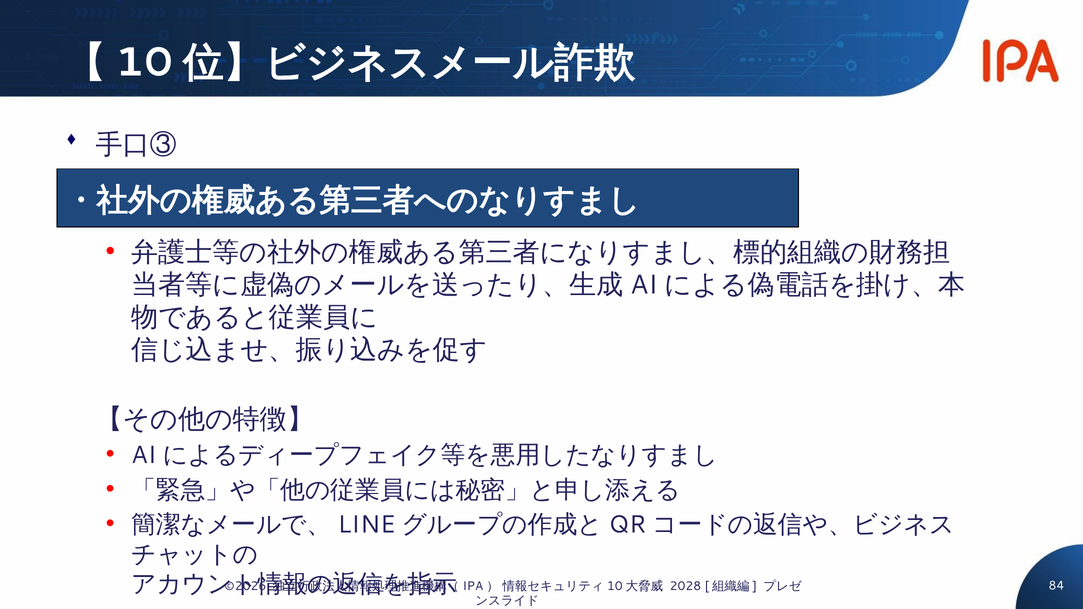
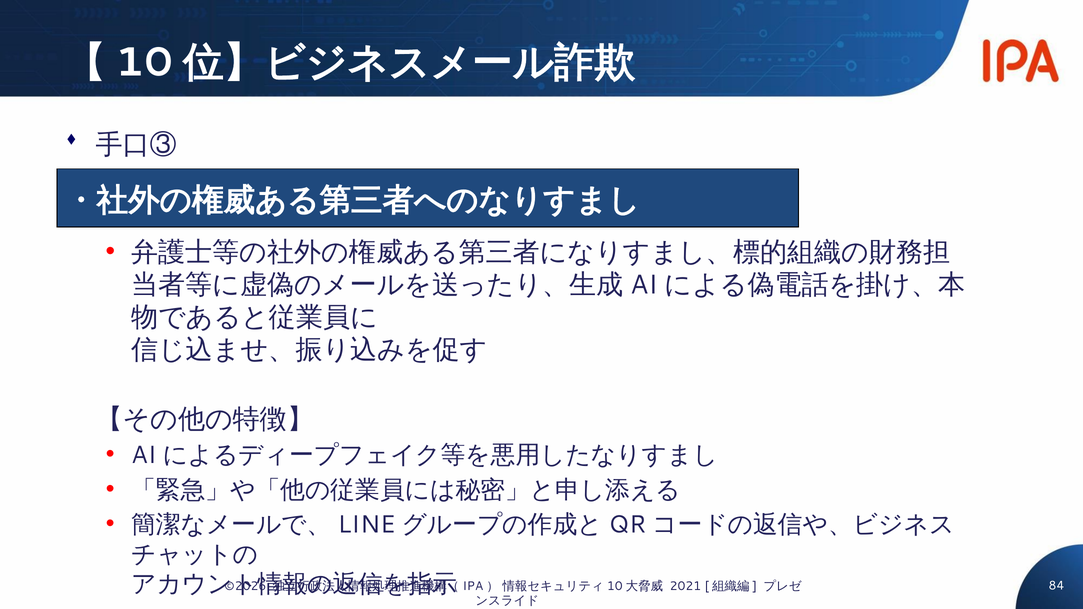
2028: 2028 -> 2021 (685, 586)
